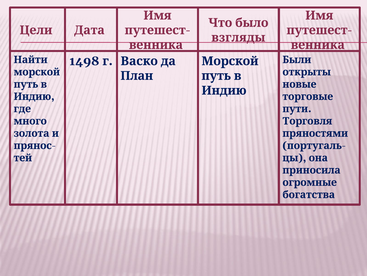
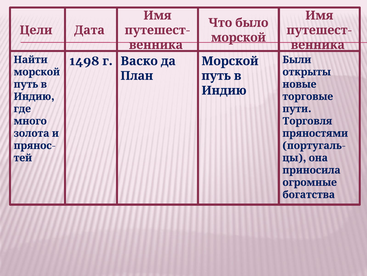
взгляды: взгляды -> морской (238, 37)
